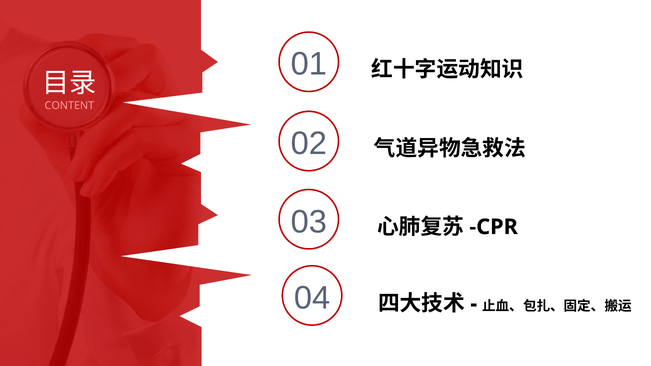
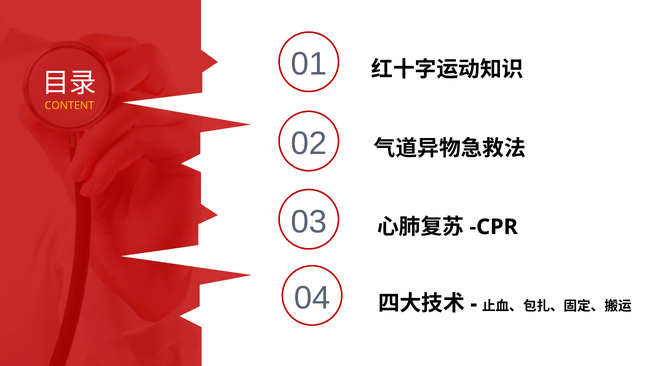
CONTENT colour: pink -> yellow (69, 106)
